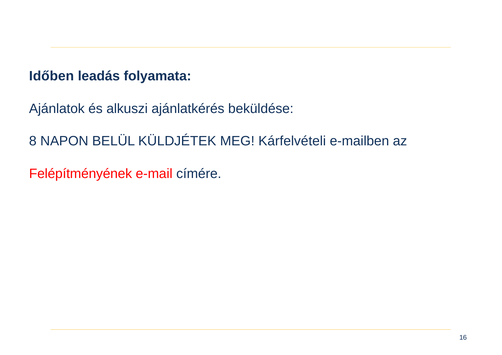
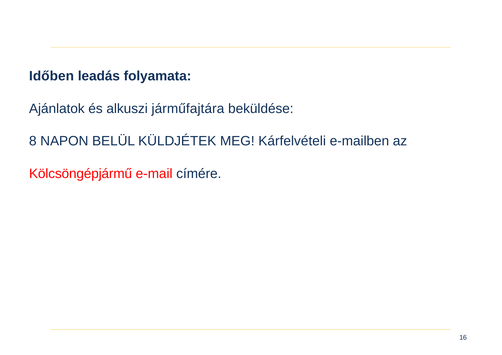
ajánlatkérés: ajánlatkérés -> járműfajtára (188, 109)
Felépítményének: Felépítményének -> Kölcsöngépjármű (81, 174)
